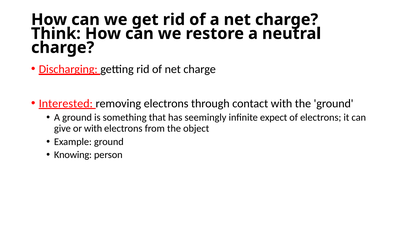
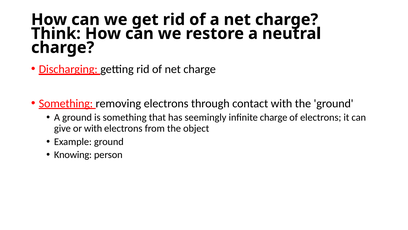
Interested: Interested -> Something (66, 103)
infinite expect: expect -> charge (274, 117)
